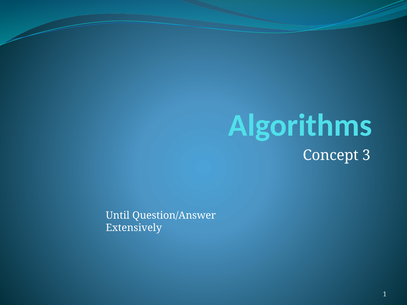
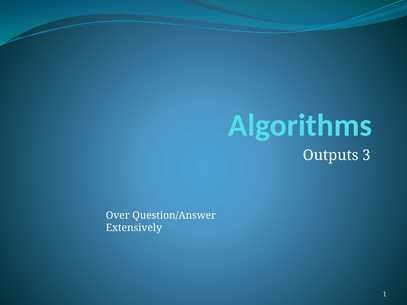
Concept: Concept -> Outputs (331, 156)
Until: Until -> Over (118, 216)
